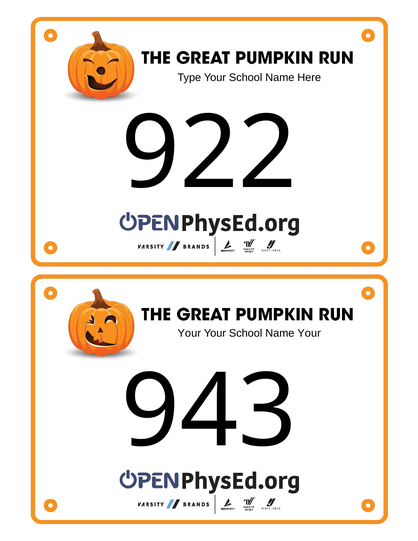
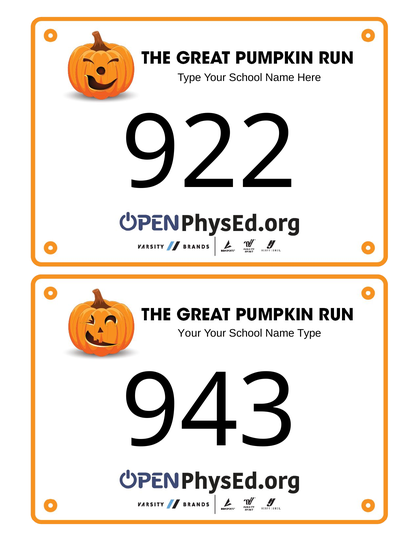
Name Your: Your -> Type (309, 333)
